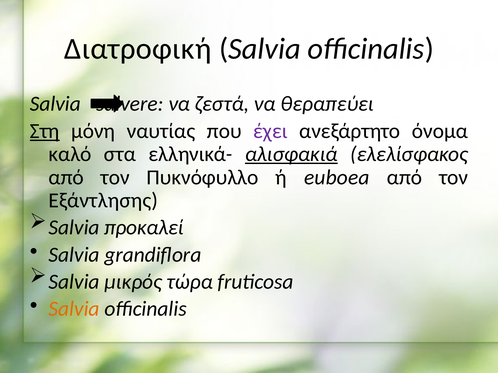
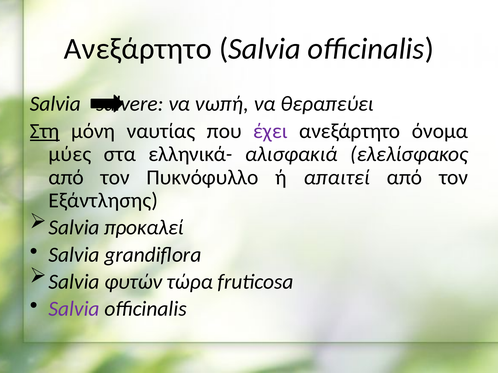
Διατροφική: Διατροφική -> Ανεξάρτητο (138, 49)
ζεστά: ζεστά -> νωπή (222, 104)
καλό: καλό -> μύες (70, 154)
αλισφακιά underline: present -> none (291, 154)
euboea: euboea -> απαιτεί (337, 178)
μικρός: μικρός -> φυτών (133, 282)
Salvia colour: orange -> purple (74, 309)
